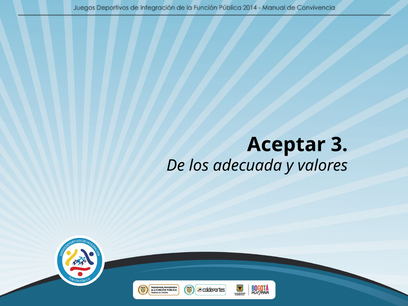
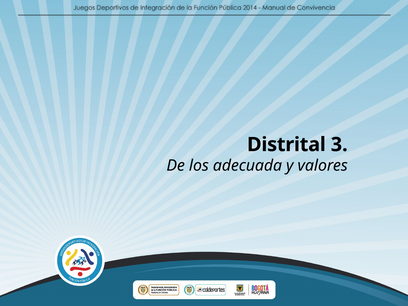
Aceptar: Aceptar -> Distrital (286, 145)
